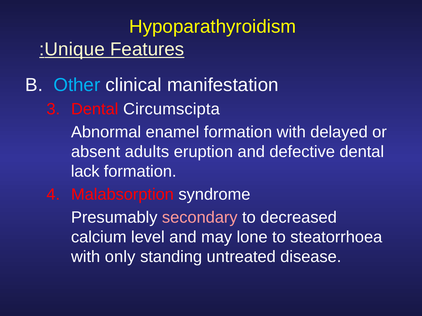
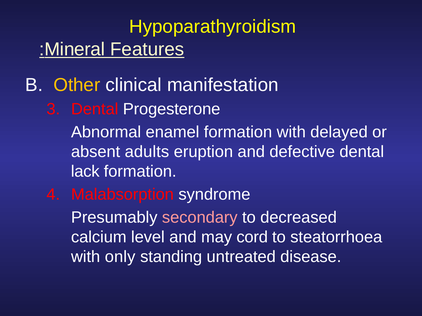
Unique: Unique -> Mineral (75, 49)
Other colour: light blue -> yellow (77, 85)
Circumscipta: Circumscipta -> Progesterone (172, 109)
lone: lone -> cord (252, 237)
